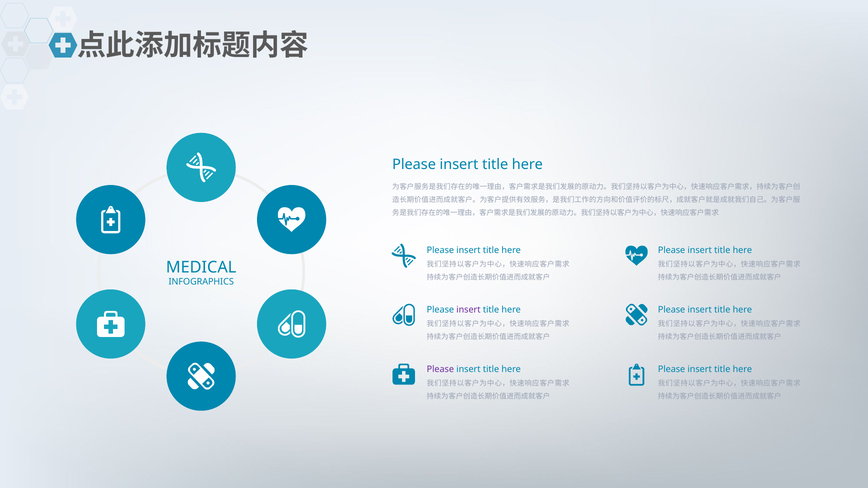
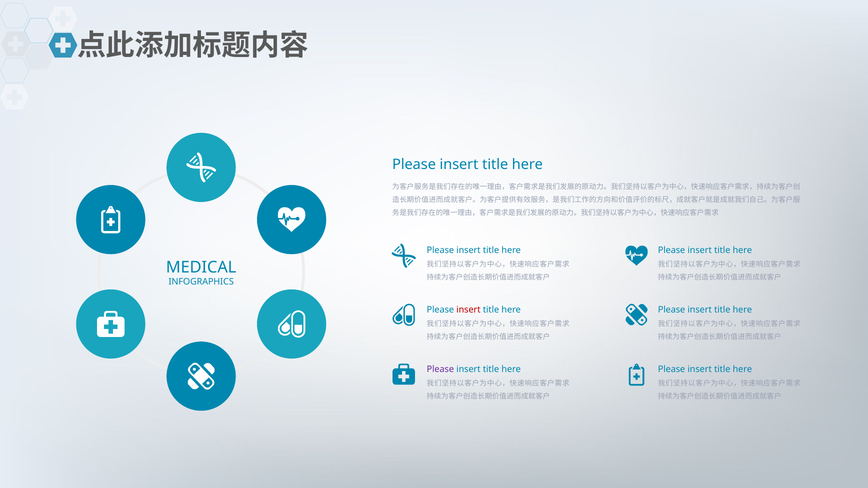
insert colour: purple -> red (468, 310)
